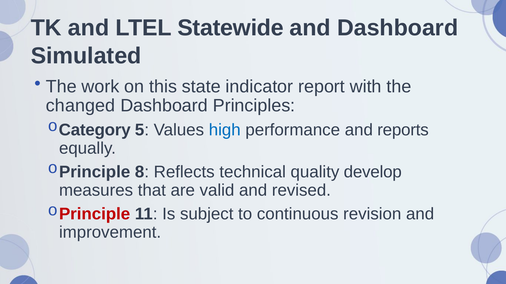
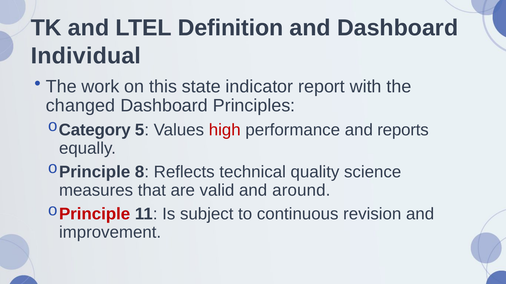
Statewide: Statewide -> Definition (231, 28)
Simulated: Simulated -> Individual (86, 56)
high colour: blue -> red (225, 130)
develop: develop -> science (373, 172)
revised: revised -> around (301, 191)
